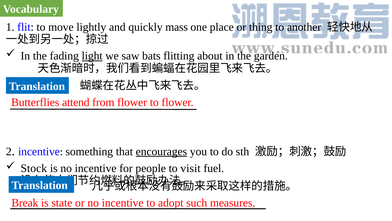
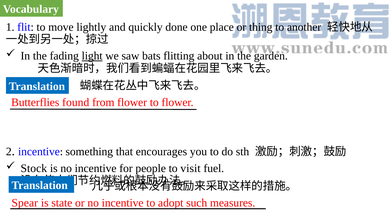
mass: mass -> done (177, 27)
attend: attend -> found (76, 102)
encourages underline: present -> none (161, 151)
Break: Break -> Spear (25, 202)
